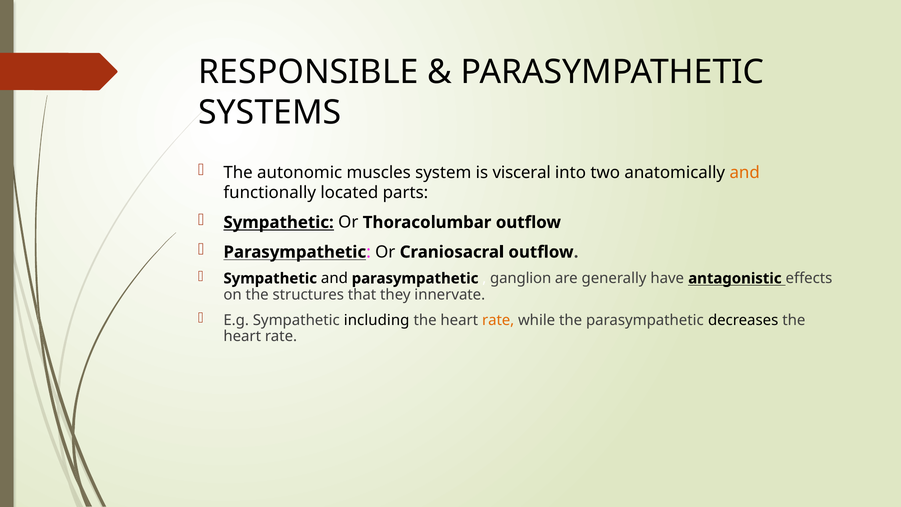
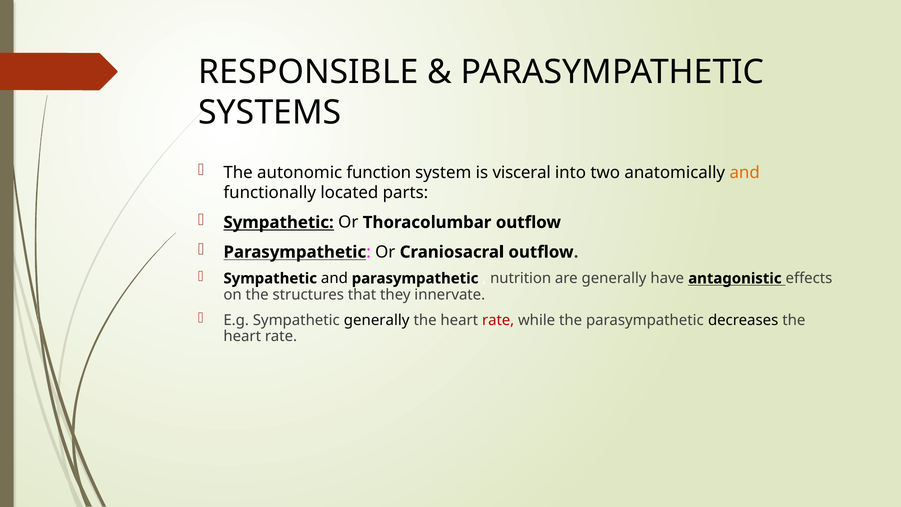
muscles: muscles -> function (379, 172)
ganglion: ganglion -> nutrition (521, 278)
Sympathetic including: including -> generally (377, 320)
rate colour: orange -> red (498, 320)
